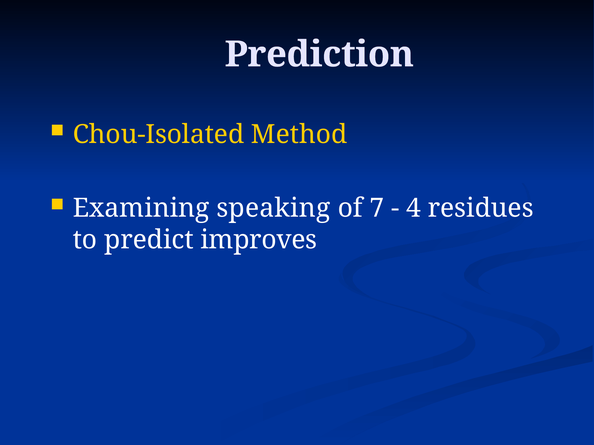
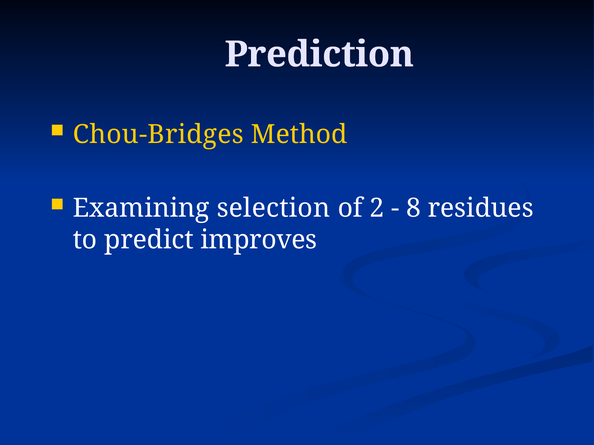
Chou-Isolated: Chou-Isolated -> Chou-Bridges (158, 135)
speaking: speaking -> selection (273, 208)
7: 7 -> 2 (377, 208)
4: 4 -> 8 (414, 208)
